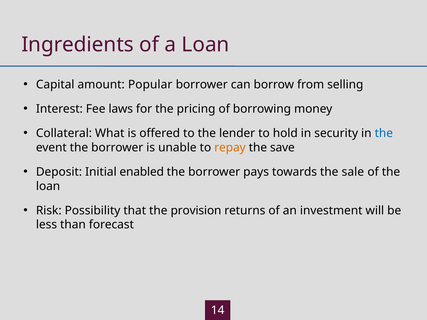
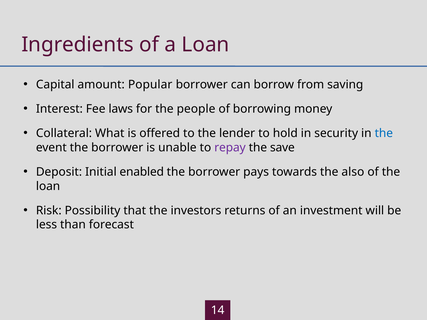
selling: selling -> saving (345, 85)
pricing: pricing -> people (196, 109)
repay colour: orange -> purple (230, 148)
sale: sale -> also (353, 172)
provision: provision -> investors (196, 211)
